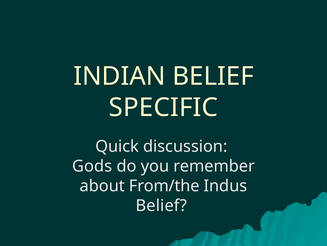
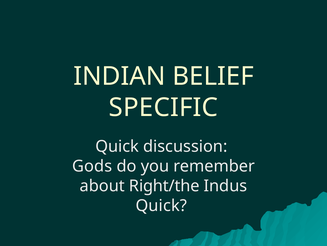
From/the: From/the -> Right/the (164, 185)
Belief: Belief -> Quick (161, 205)
